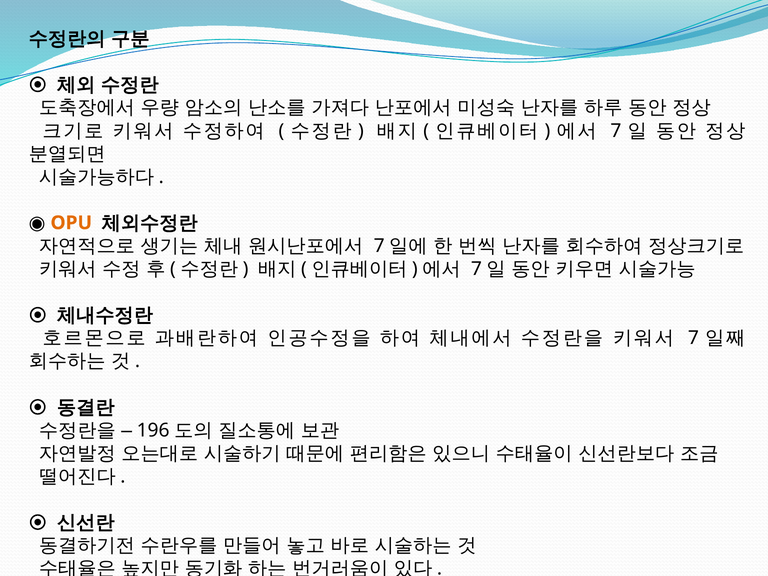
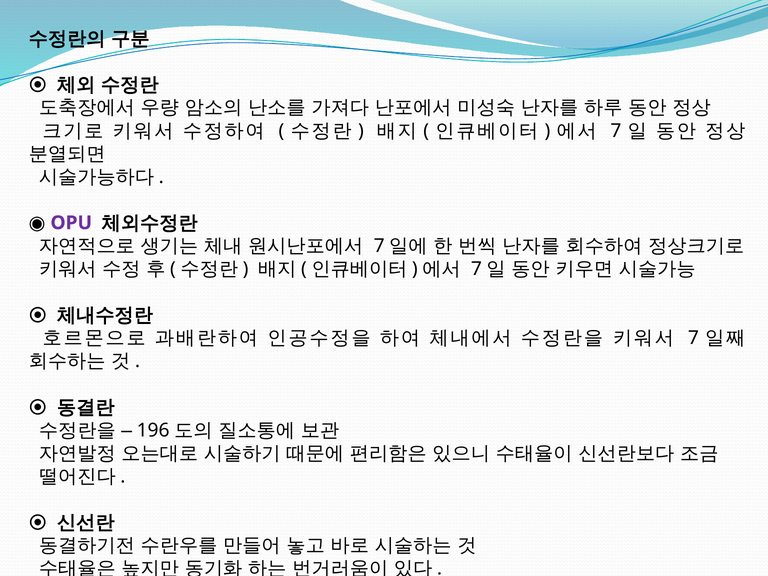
OPU colour: orange -> purple (71, 223)
